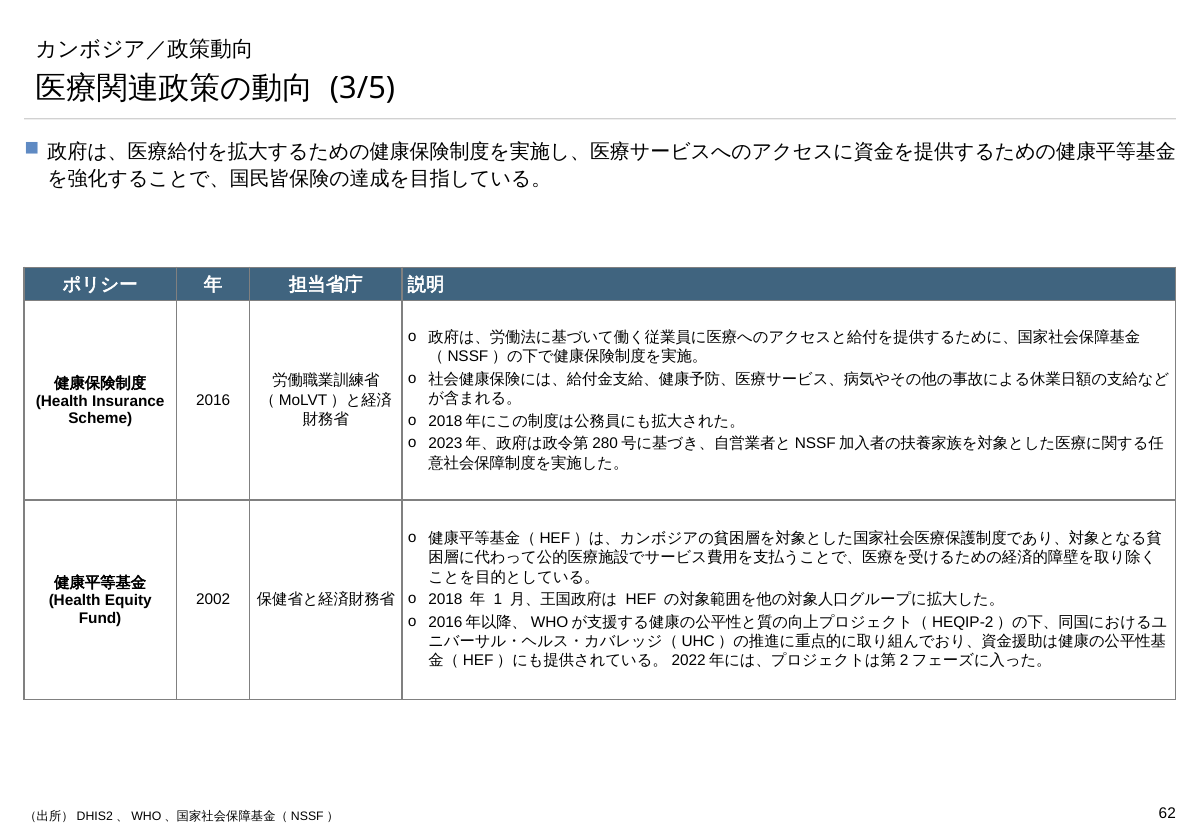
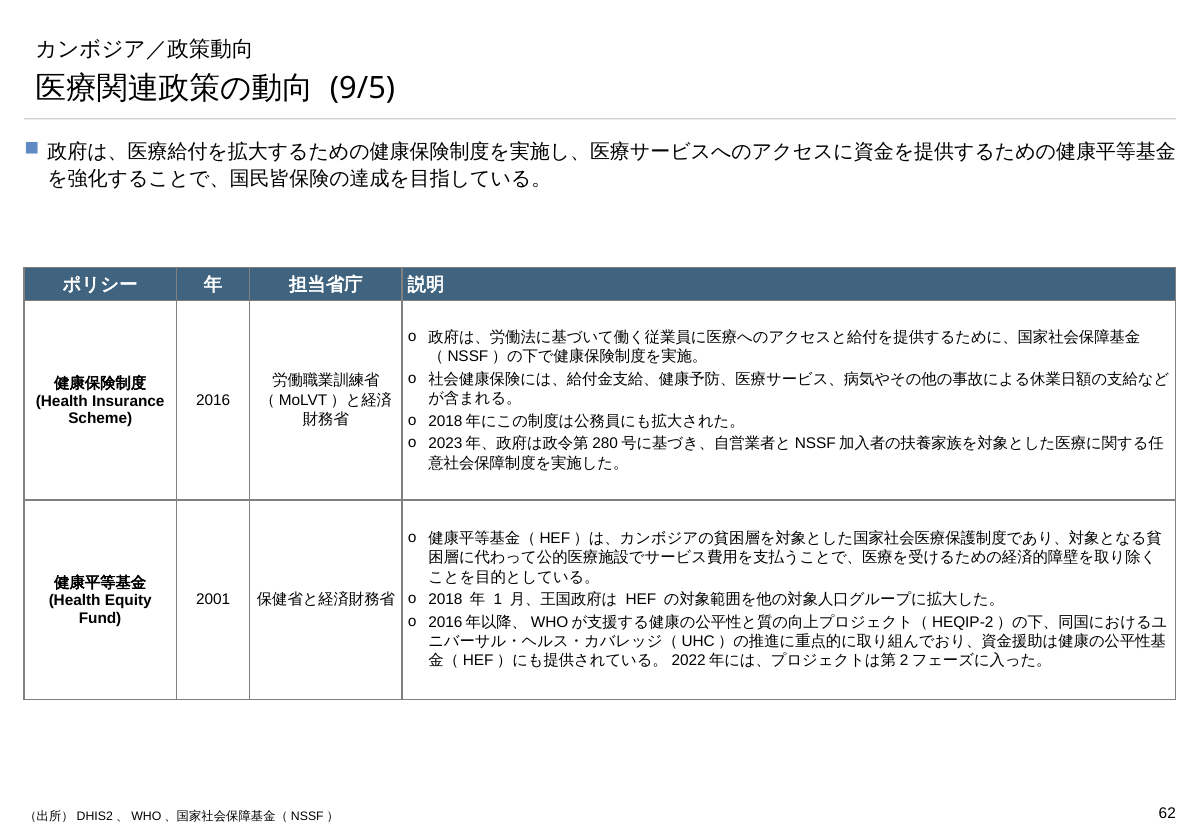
3/5: 3/5 -> 9/5 (363, 88)
2002: 2002 -> 2001 (213, 600)
